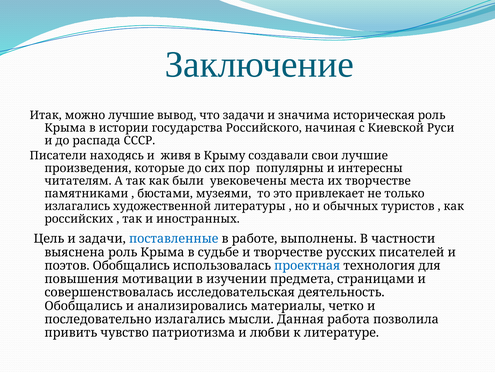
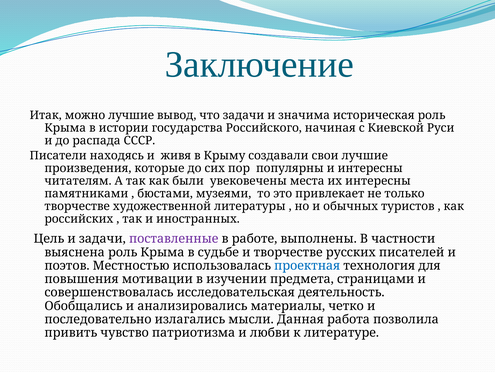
их творчестве: творчестве -> интересны (378, 181)
излагались: излагались -> творчестве (77, 206)
поставленные colour: blue -> purple (174, 238)
поэтов Обобщались: Обобщались -> Местностью (131, 265)
